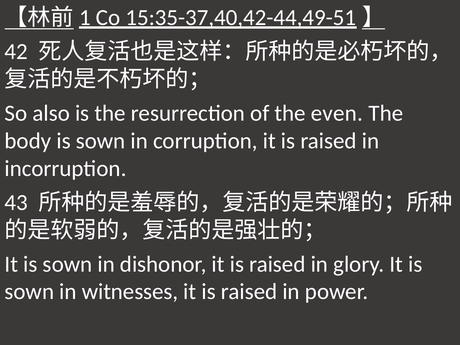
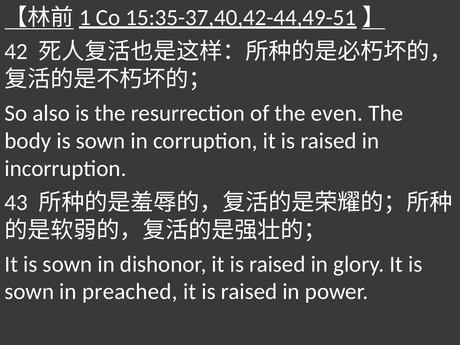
witnesses: witnesses -> preached (130, 292)
